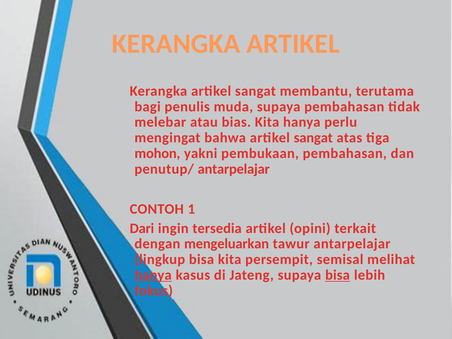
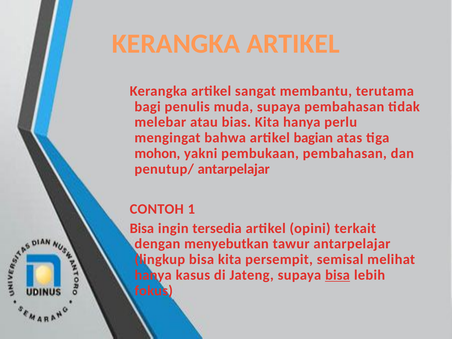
bahwa artikel sangat: sangat -> bagian (313, 138)
Dari: Dari -> Bisa (142, 228)
mengeluarkan: mengeluarkan -> menyebutkan (226, 244)
hanya underline: present -> none (153, 275)
